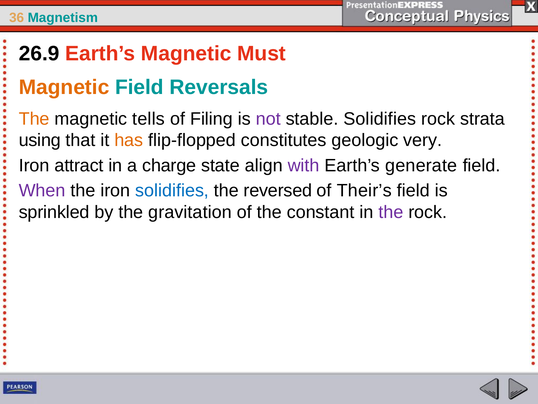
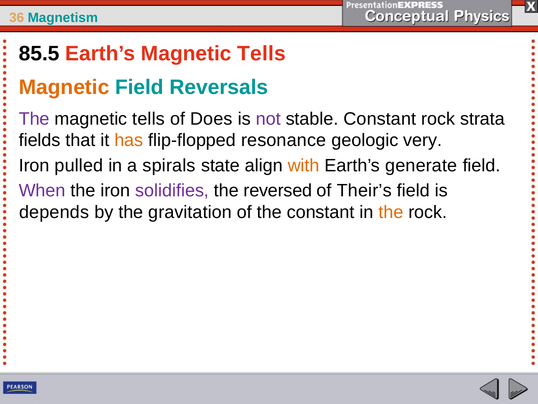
26.9: 26.9 -> 85.5 (39, 53)
Earth’s Magnetic Must: Must -> Tells (261, 53)
The colour: orange -> purple (34, 119)
Filing: Filing -> Does (211, 119)
stable Solidifies: Solidifies -> Constant (380, 119)
using: using -> fields (40, 140)
constitutes: constitutes -> resonance (284, 140)
attract: attract -> pulled (79, 165)
charge: charge -> spirals (169, 165)
with colour: purple -> orange (304, 165)
solidifies colour: blue -> purple (172, 190)
sprinkled: sprinkled -> depends (54, 212)
the colour: purple -> orange (391, 212)
